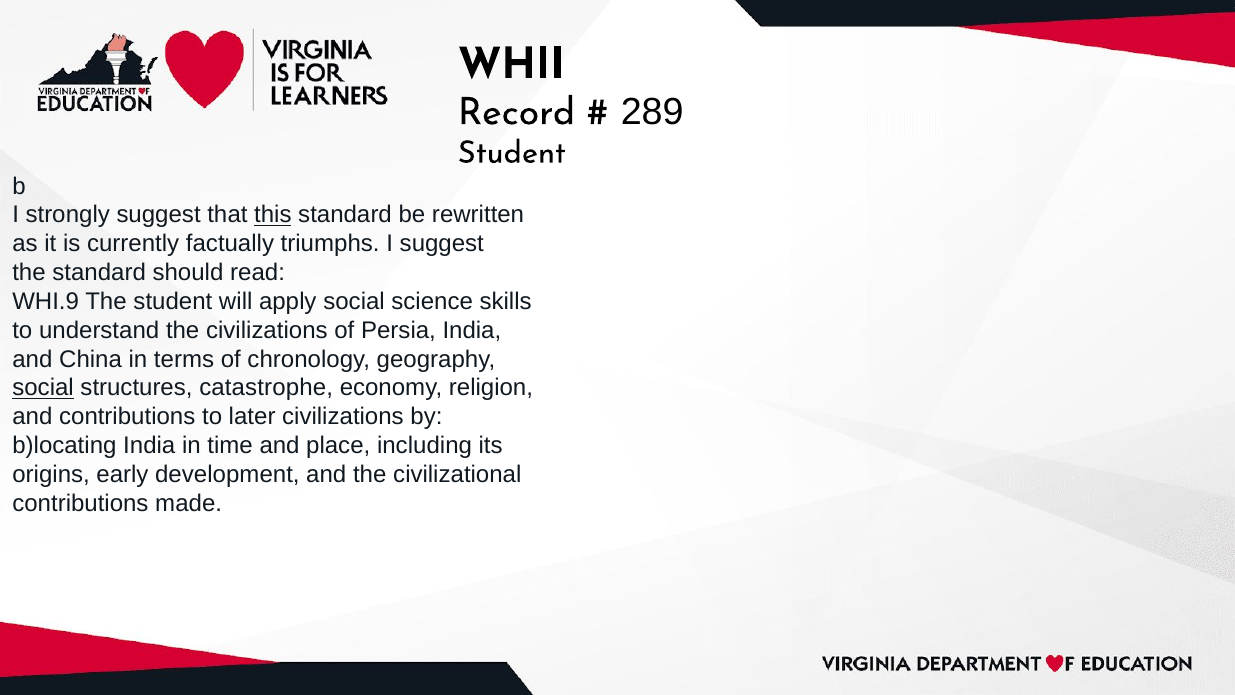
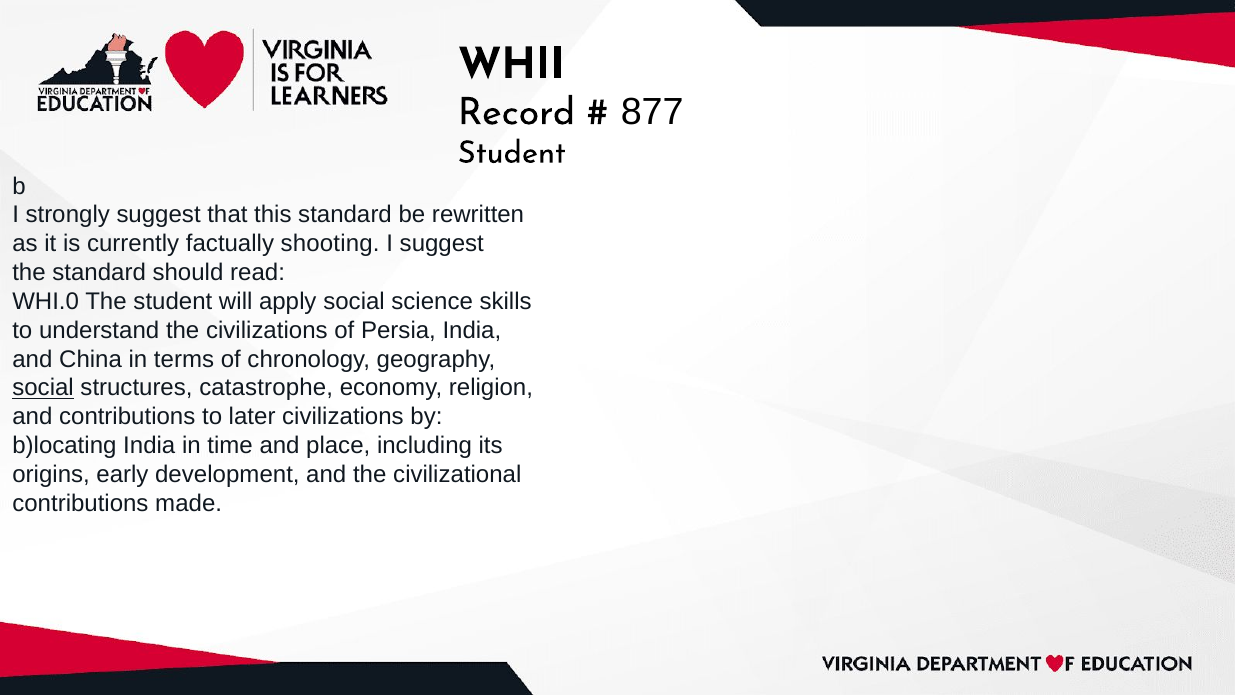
289: 289 -> 877 (652, 112)
this underline: present -> none (273, 215)
triumphs: triumphs -> shooting (330, 244)
WHI.9: WHI.9 -> WHI.0 (46, 301)
